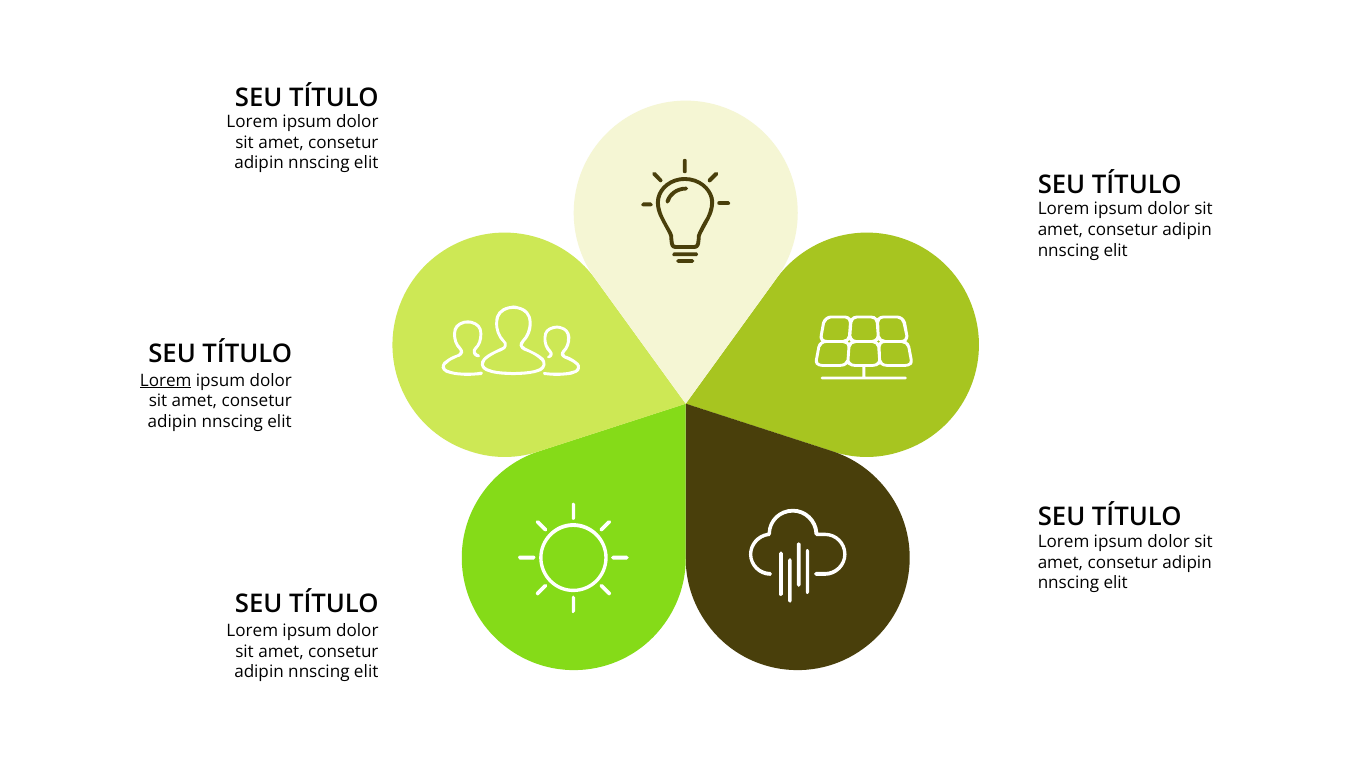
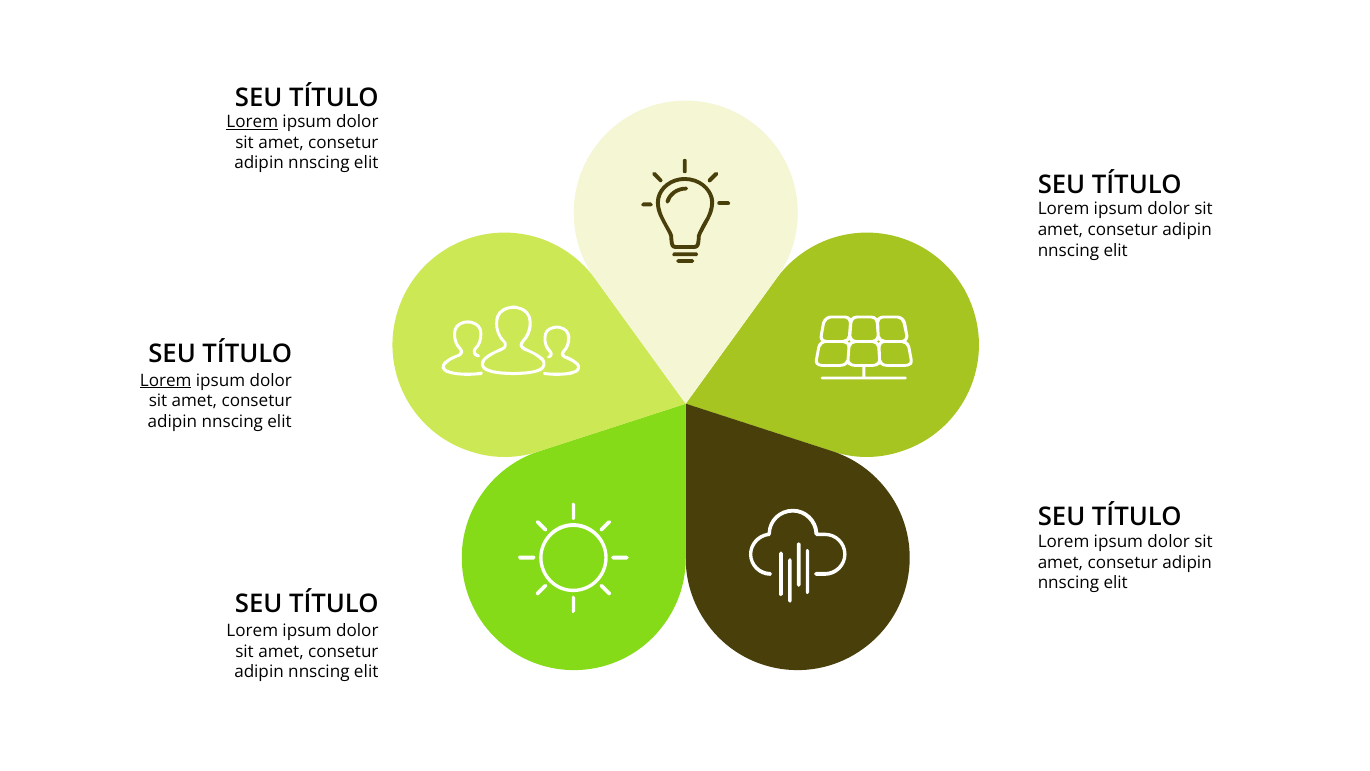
Lorem underline: none -> present (252, 122)
